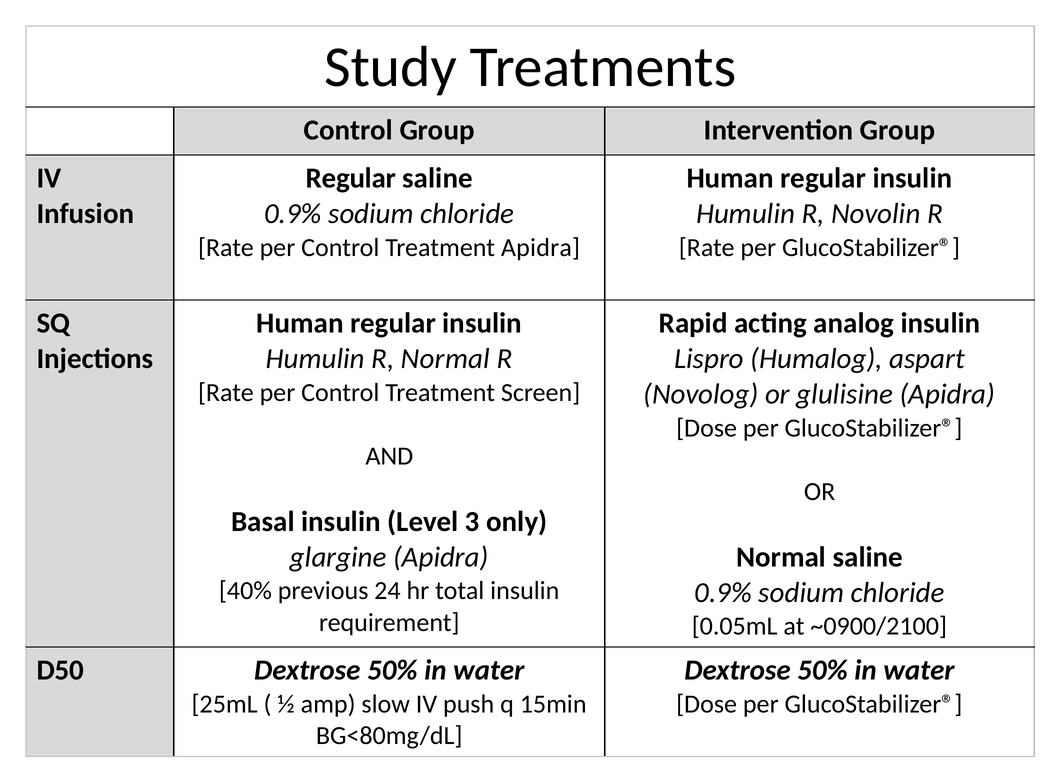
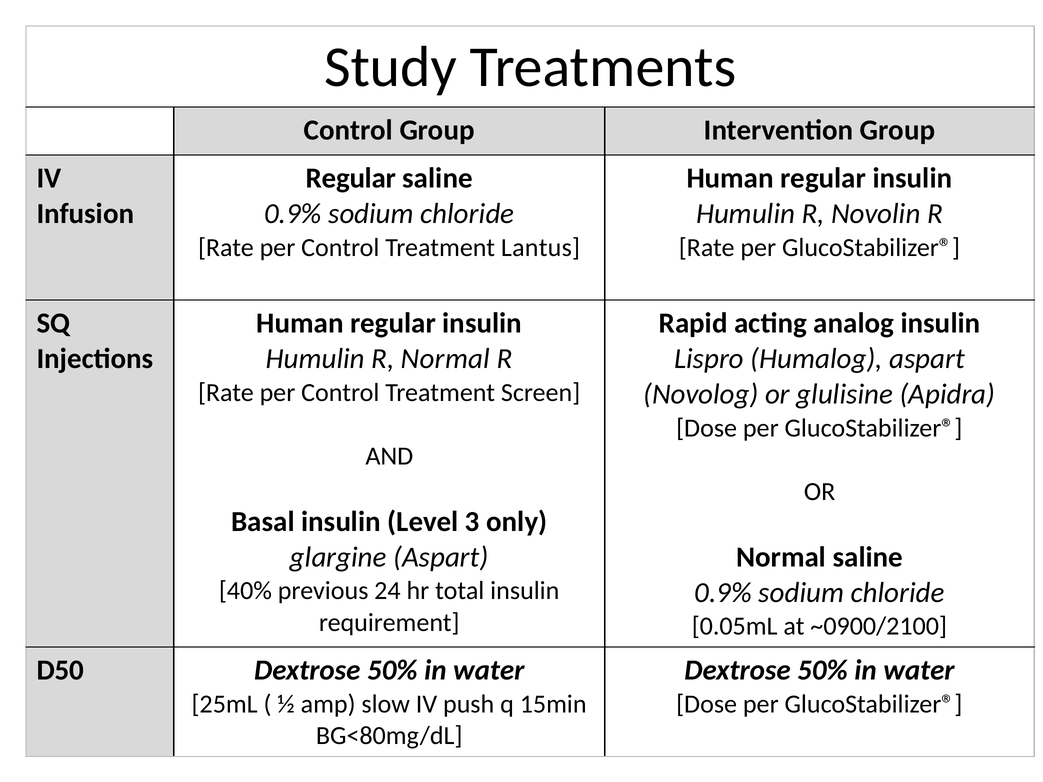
Treatment Apidra: Apidra -> Lantus (541, 248)
glargine Apidra: Apidra -> Aspart (441, 557)
